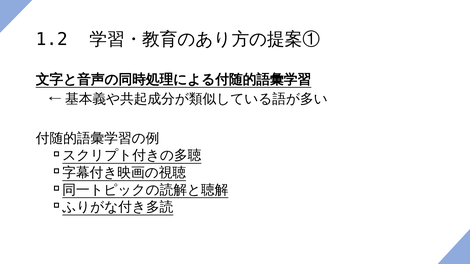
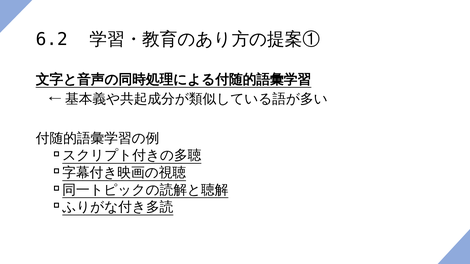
1.2: 1.2 -> 6.2 (52, 39)
